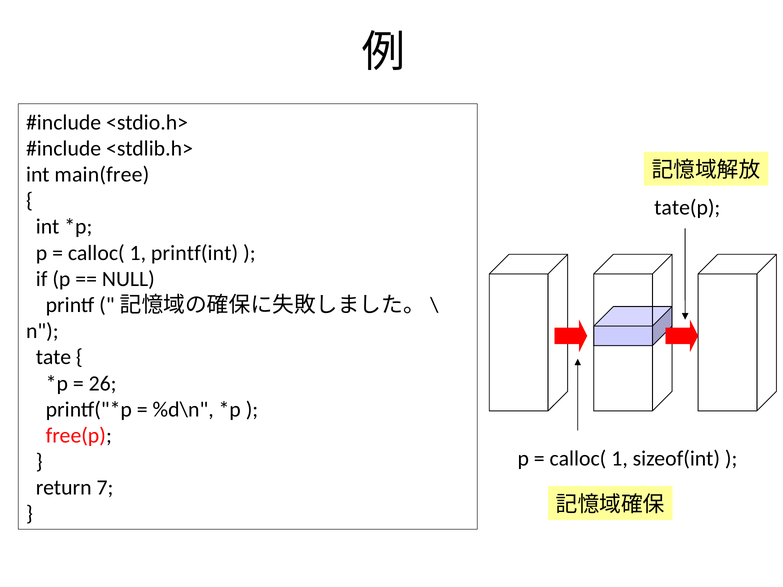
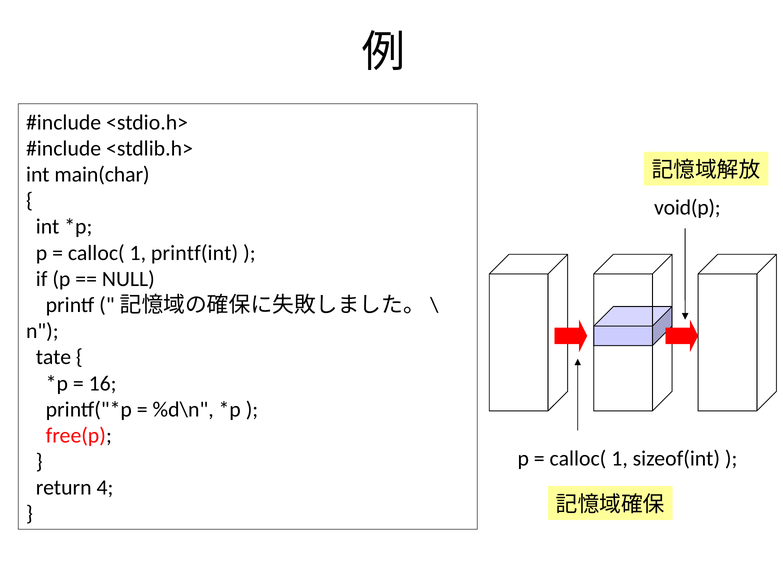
main(free: main(free -> main(char (102, 175)
tate(p: tate(p -> void(p (687, 208)
26: 26 -> 16 (103, 383)
7: 7 -> 4 (105, 488)
